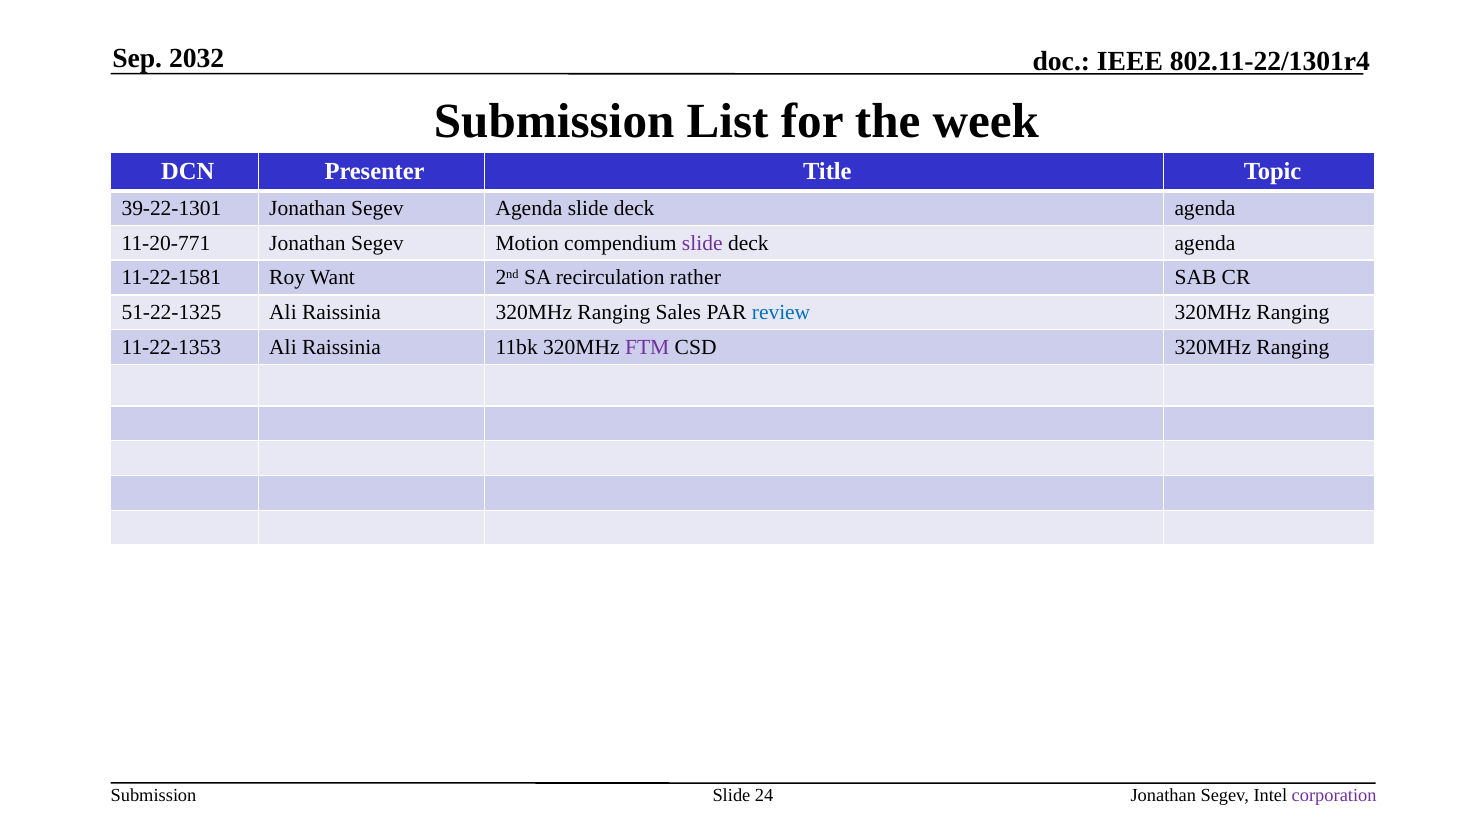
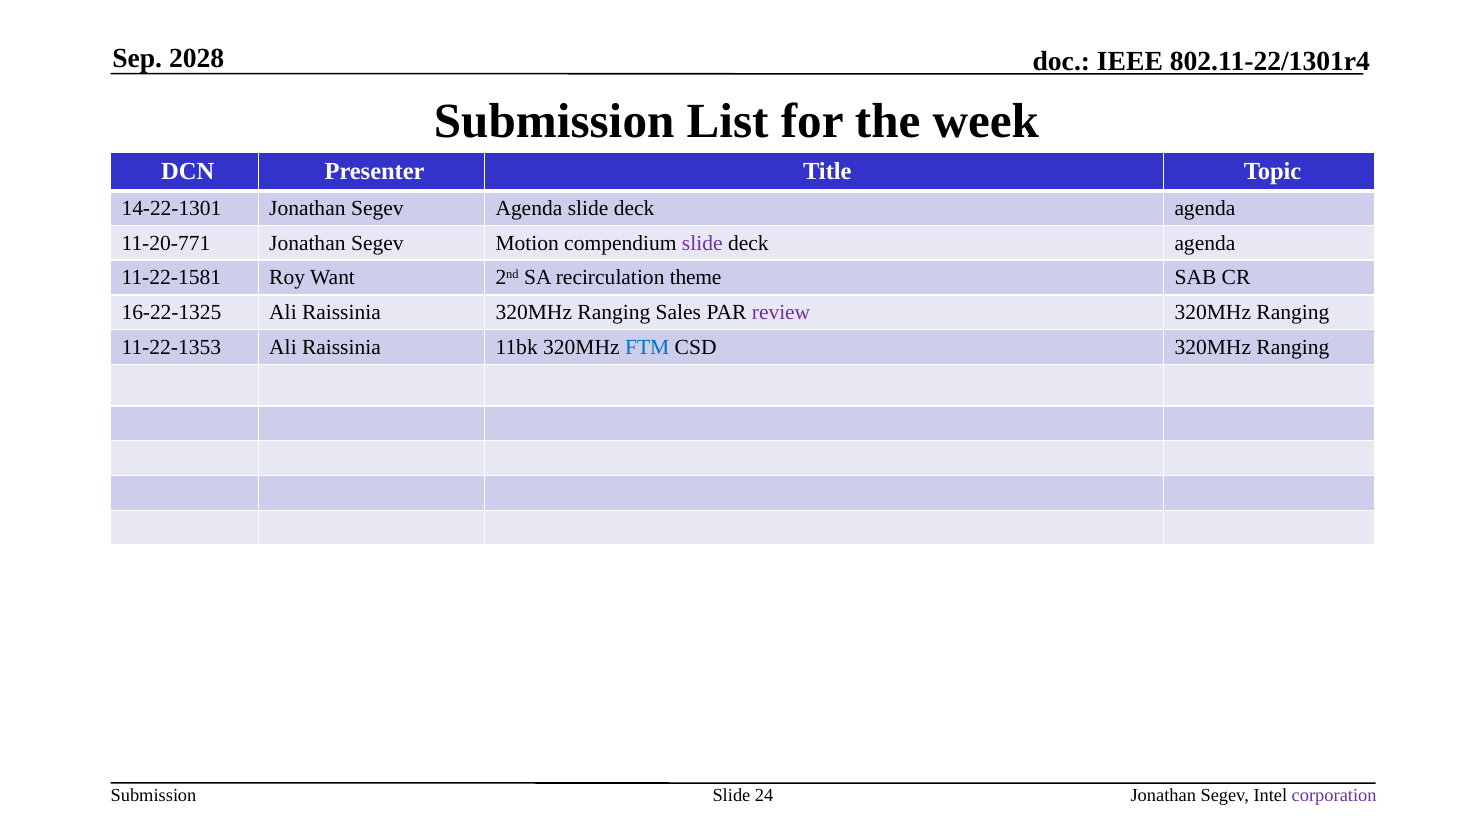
2032: 2032 -> 2028 (197, 59)
39-22-1301: 39-22-1301 -> 14-22-1301 (171, 208)
rather: rather -> theme (696, 278)
51-22-1325: 51-22-1325 -> 16-22-1325 (171, 312)
review colour: blue -> purple (781, 312)
FTM colour: purple -> blue (647, 347)
